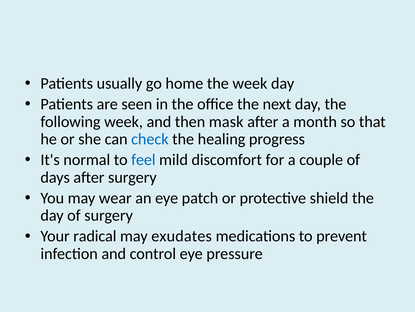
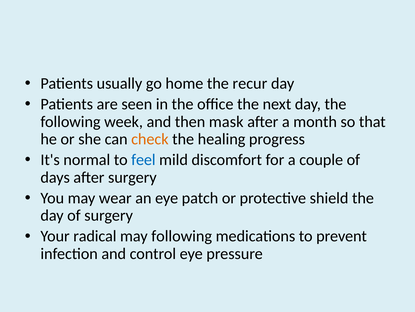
the week: week -> recur (250, 83)
check colour: blue -> orange (150, 139)
may exudates: exudates -> following (182, 236)
